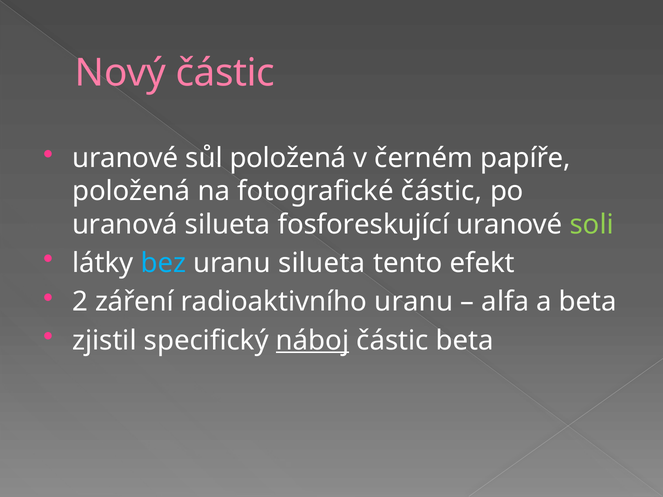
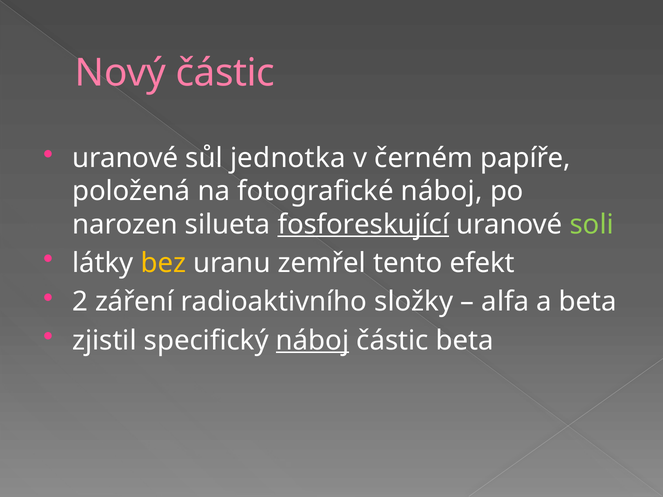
sůl položená: položená -> jednotka (288, 158)
fotografické částic: částic -> náboj (442, 191)
uranová: uranová -> narozen (125, 225)
fosforeskující underline: none -> present (363, 225)
bez colour: light blue -> yellow (163, 263)
uranu silueta: silueta -> zemřel (322, 263)
radioaktivního uranu: uranu -> složky (414, 302)
